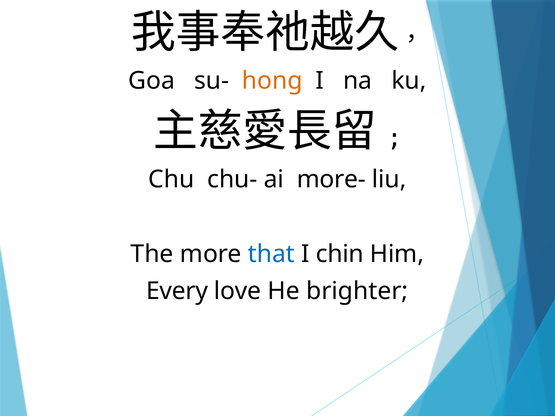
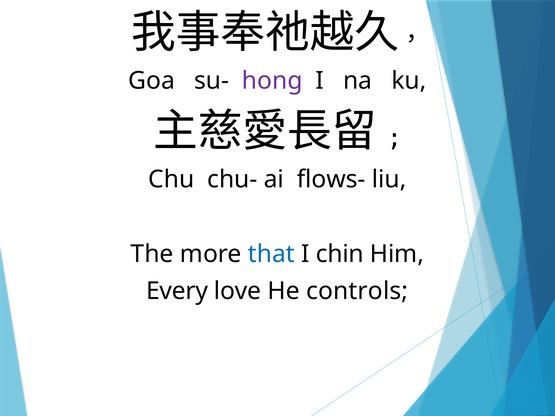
hong colour: orange -> purple (272, 81)
more-: more- -> flows- (331, 179)
brighter: brighter -> controls (357, 291)
